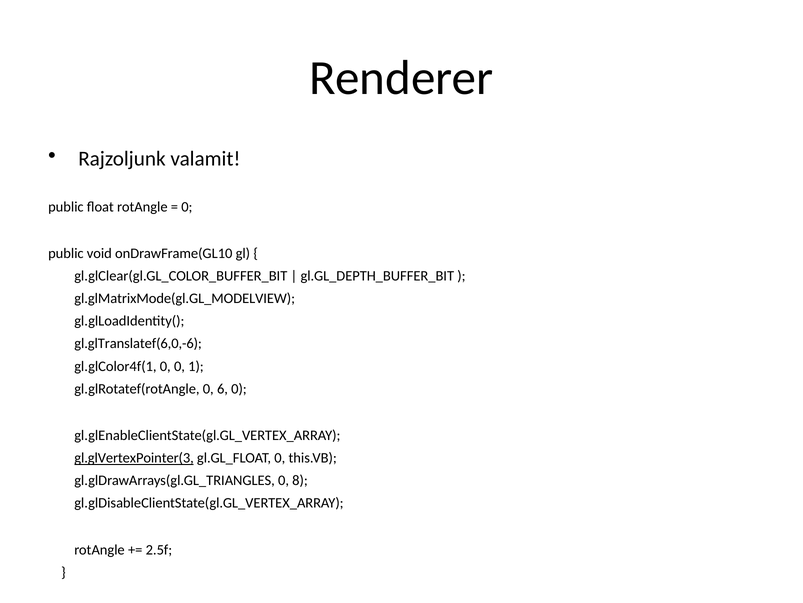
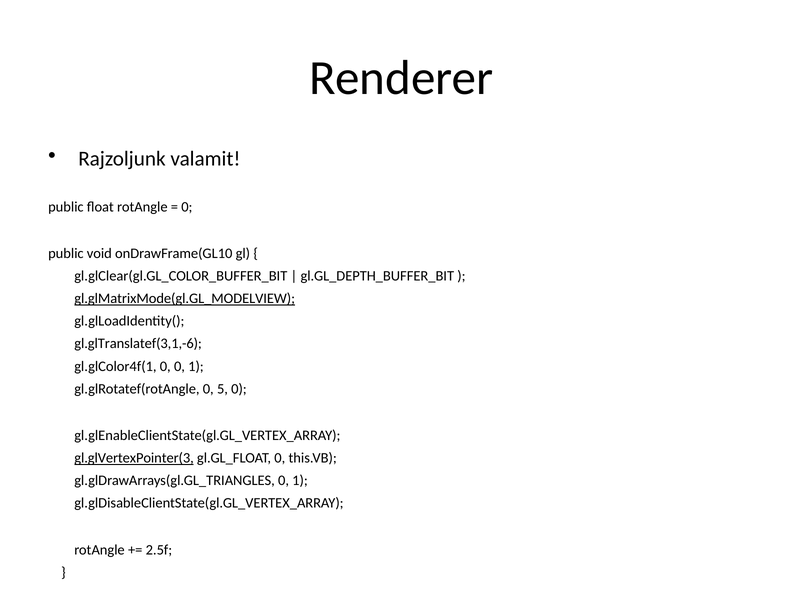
gl.glMatrixMode(gl.GL_MODELVIEW underline: none -> present (185, 298)
gl.glTranslatef(6,0,-6: gl.glTranslatef(6,0,-6 -> gl.glTranslatef(3,1,-6 (138, 343)
6: 6 -> 5 (223, 388)
gl.glDrawArrays(gl.GL_TRIANGLES 0 8: 8 -> 1 (300, 480)
